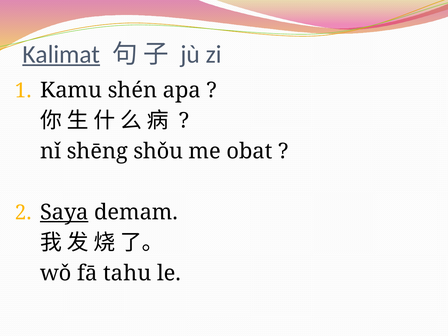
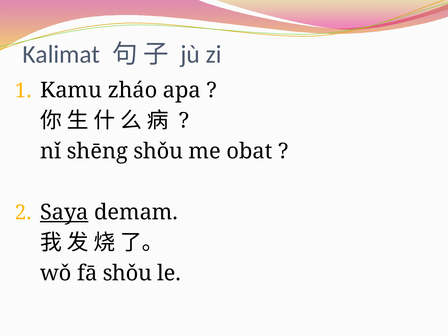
Kalimat underline: present -> none (61, 54)
shén: shén -> zháo (132, 90)
fā tahu: tahu -> shǒu (127, 273)
